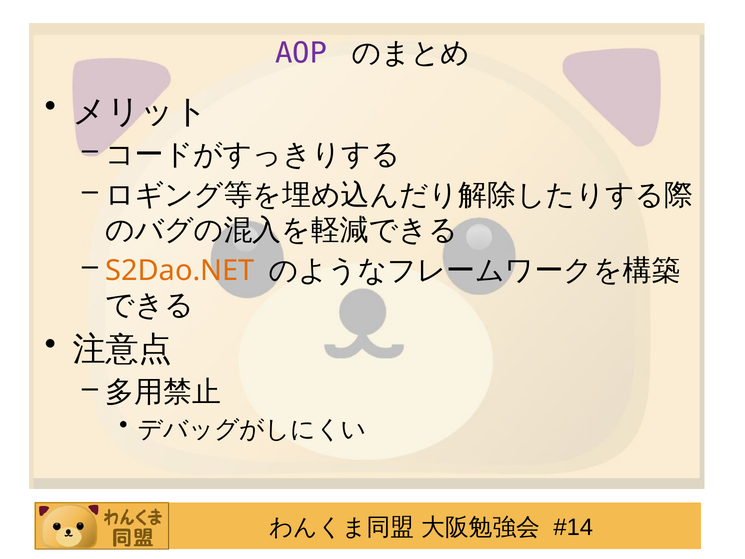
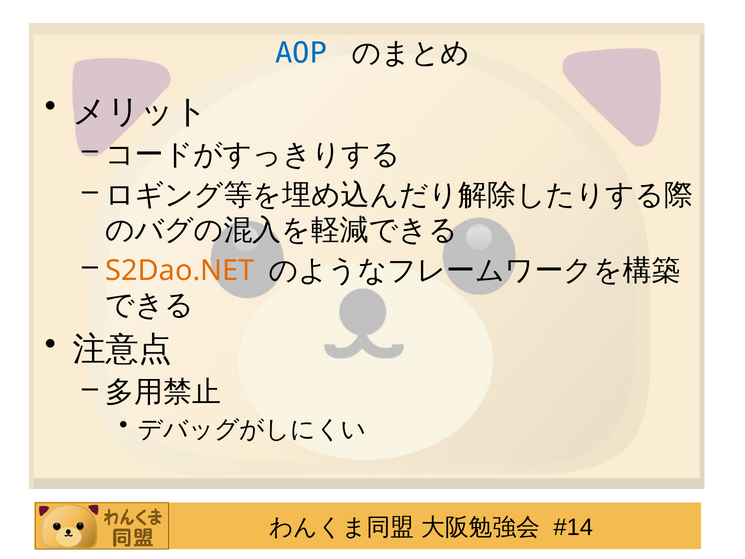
AOP colour: purple -> blue (301, 53)
